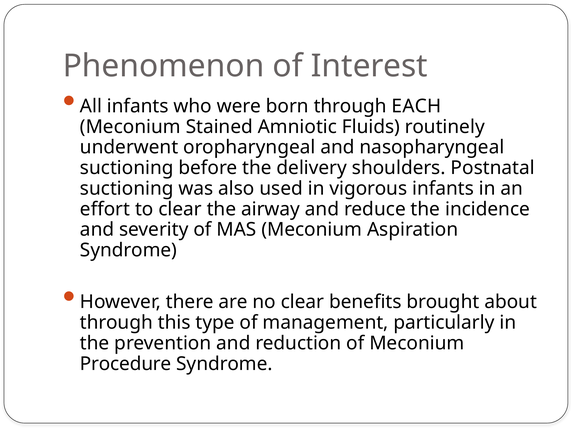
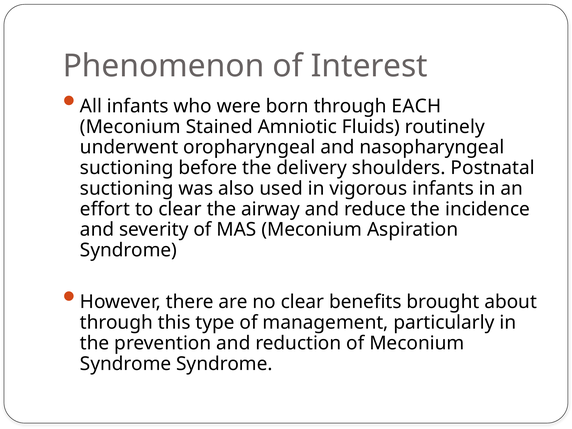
Procedure: Procedure -> Syndrome (126, 364)
